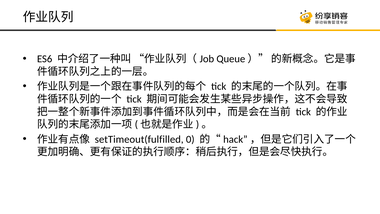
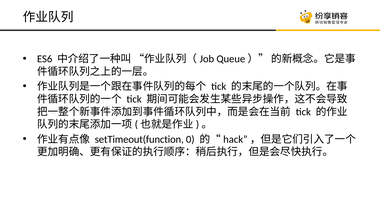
setTimeout(fulfilled: setTimeout(fulfilled -> setTimeout(function (139, 139)
